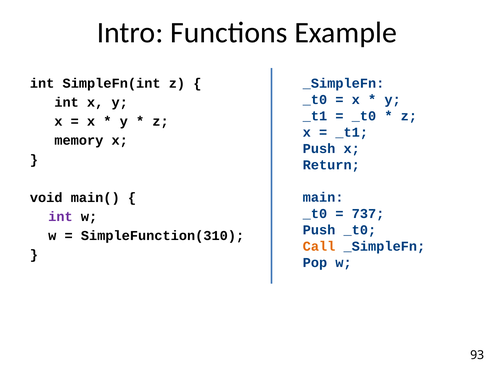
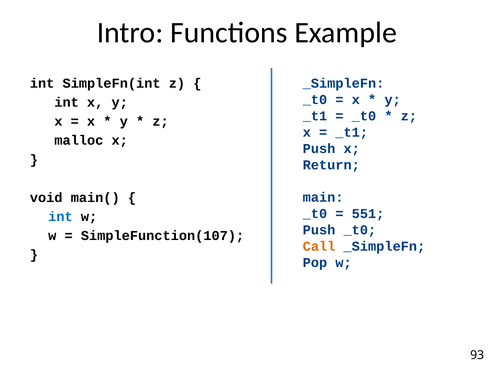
memory: memory -> malloc (79, 140)
737: 737 -> 551 (368, 214)
int colour: purple -> blue (60, 217)
SimpleFunction(310: SimpleFunction(310 -> SimpleFunction(107 (163, 236)
